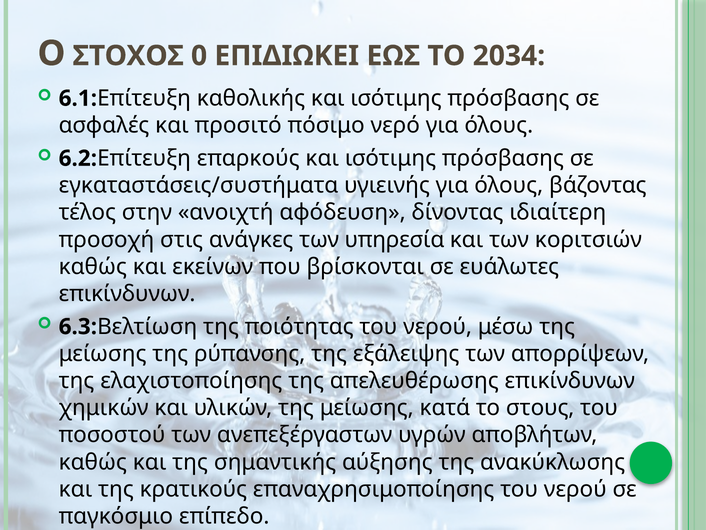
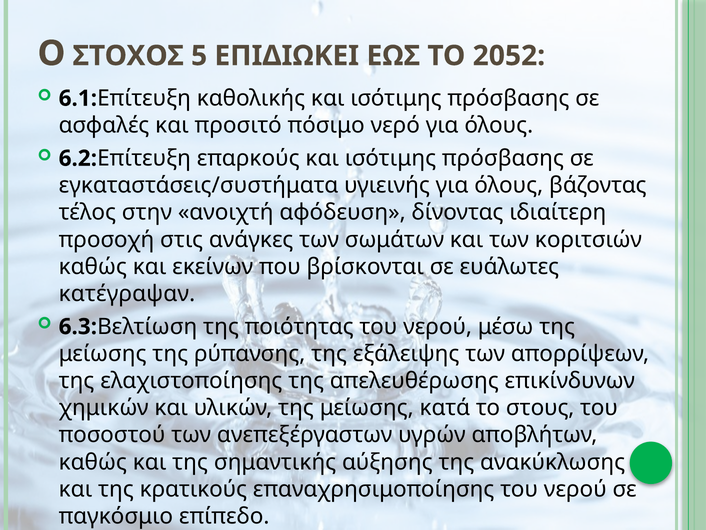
0: 0 -> 5 (199, 56)
2034: 2034 -> 2052 (509, 56)
υπηρεσία: υπηρεσία -> σωμάτων (395, 239)
επικίνδυνων: επικίνδυνων -> κατέγραψαν (127, 293)
